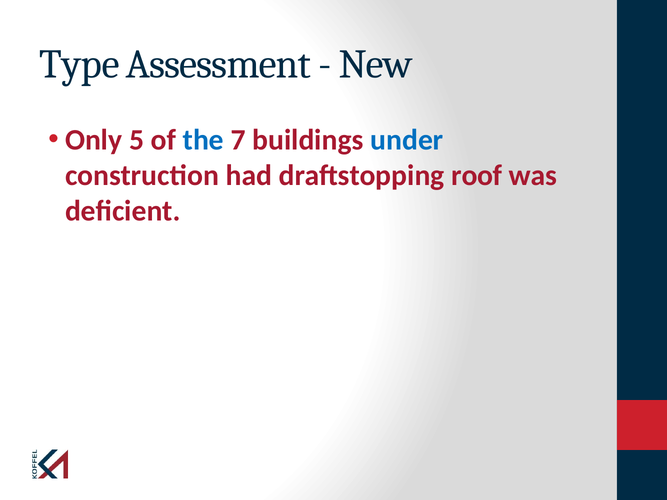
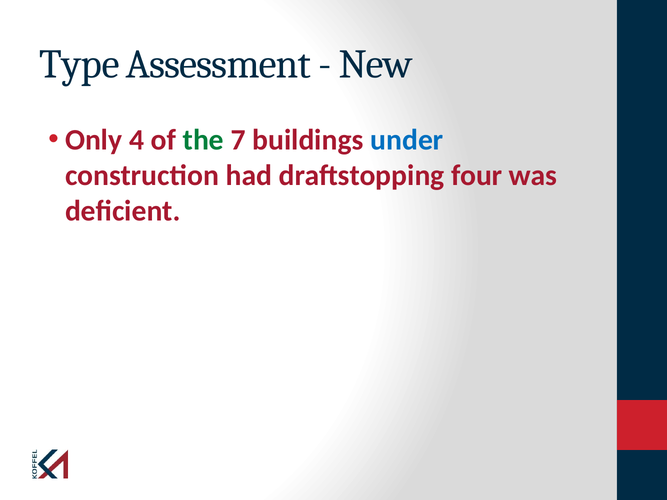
5: 5 -> 4 (137, 140)
the colour: blue -> green (203, 140)
roof: roof -> four (477, 176)
